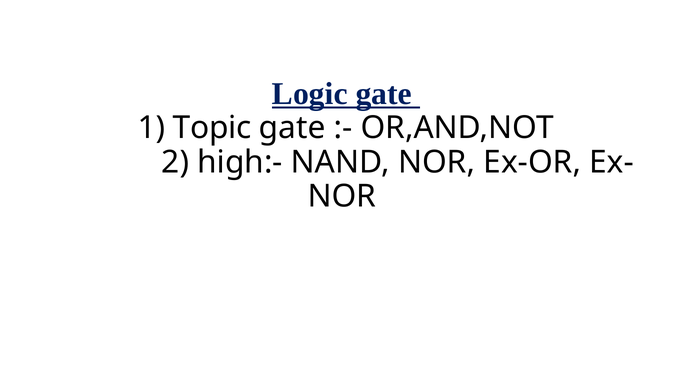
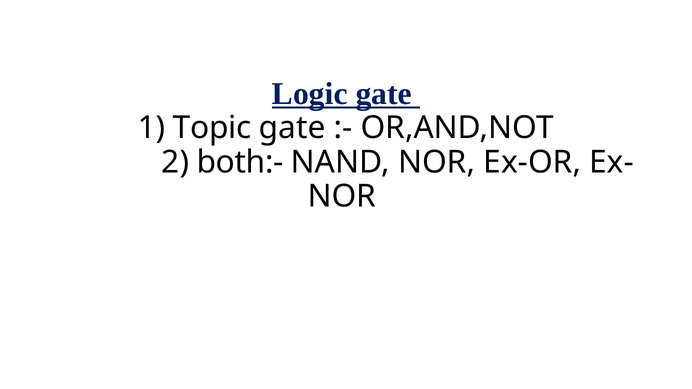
high:-: high:- -> both:- (240, 162)
